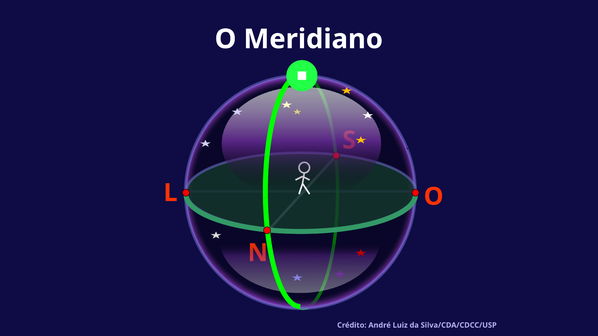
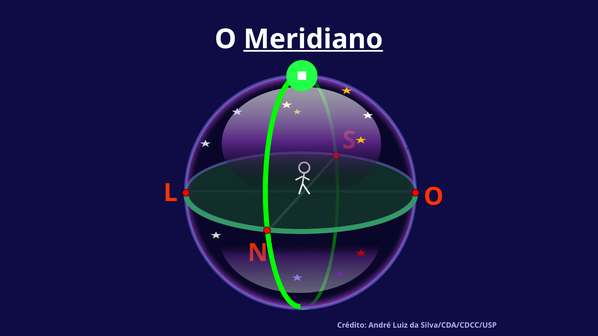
Meridiano underline: none -> present (313, 39)
